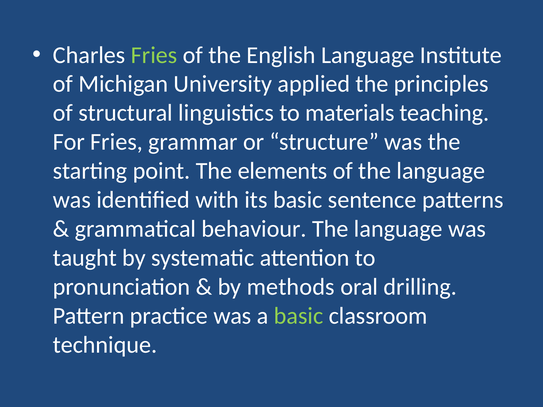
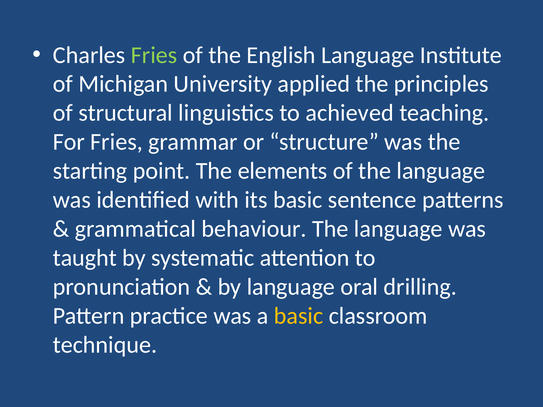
materials: materials -> achieved (350, 113)
by methods: methods -> language (291, 287)
basic colour: light green -> yellow (299, 316)
